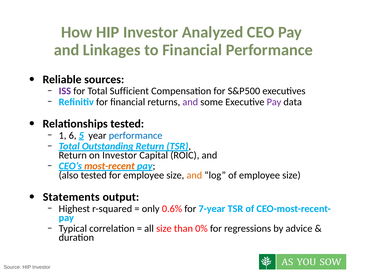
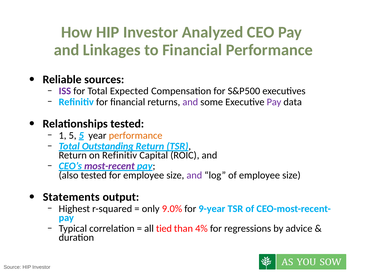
Sufficient: Sufficient -> Expected (129, 91)
1 6: 6 -> 5 (73, 136)
performance colour: blue -> orange (136, 136)
on Investor: Investor -> Refinitiv (120, 155)
most-recent colour: orange -> purple (109, 166)
and colour: orange -> purple (194, 175)
0.6%: 0.6% -> 9.0% (172, 209)
7-year: 7-year -> 9-year (212, 209)
all size: size -> tied (164, 229)
0%: 0% -> 4% (201, 229)
